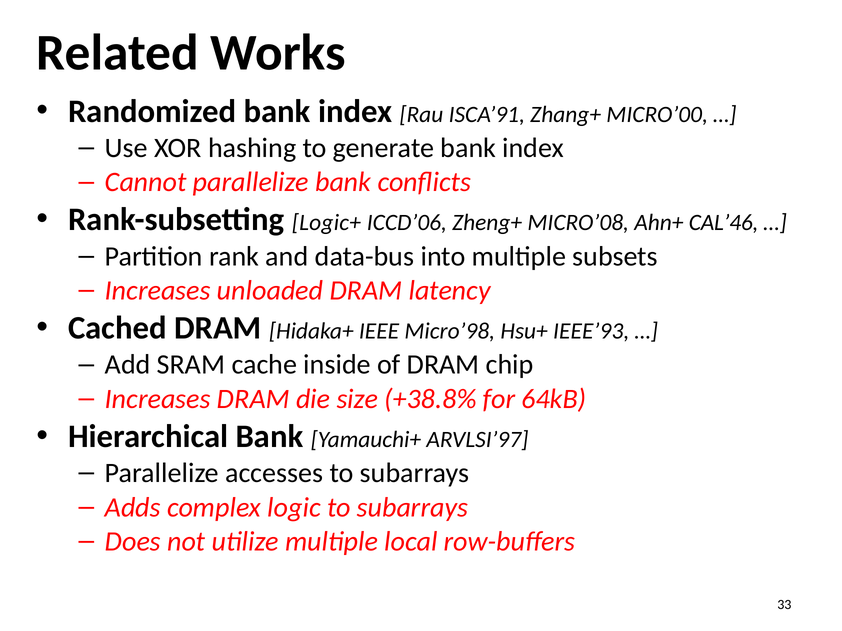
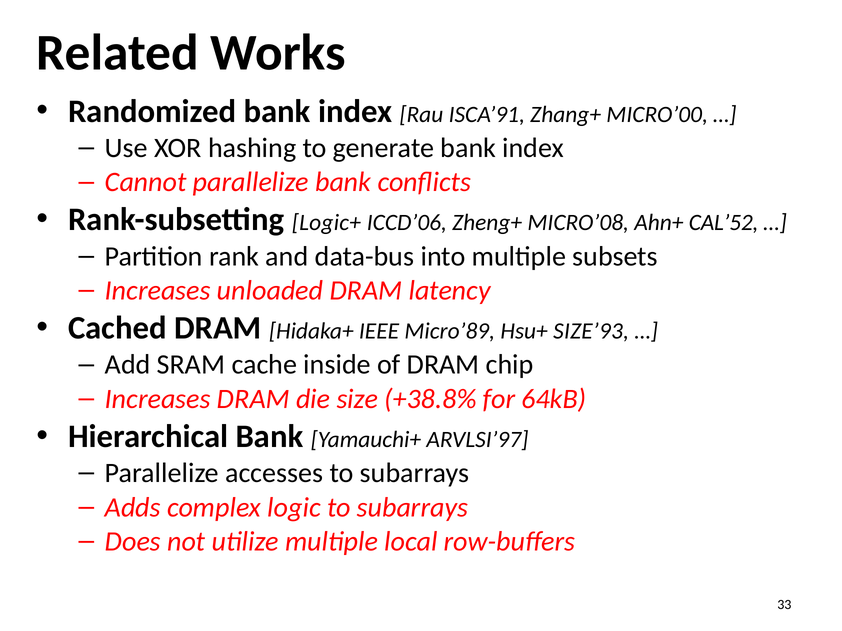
CAL’46: CAL’46 -> CAL’52 (724, 223)
Micro’98: Micro’98 -> Micro’89 (450, 331)
IEEE’93: IEEE’93 -> SIZE’93 (591, 331)
